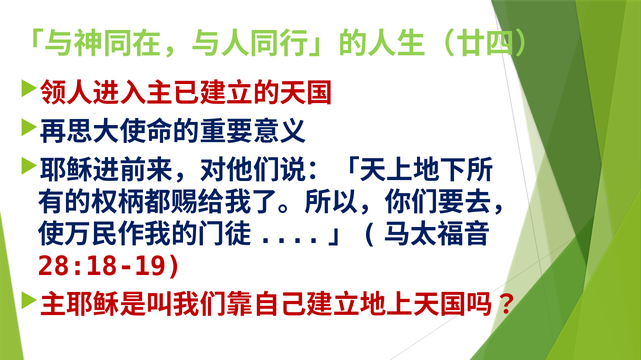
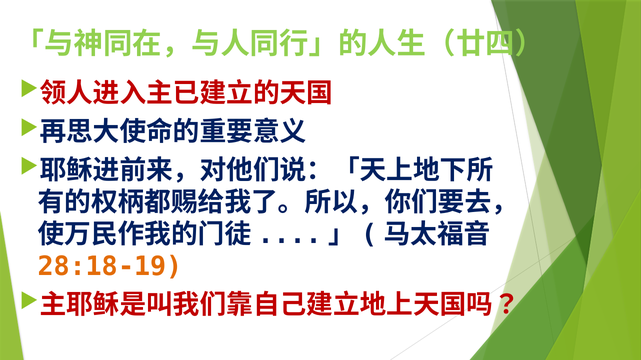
28:18-19 colour: red -> orange (110, 267)
